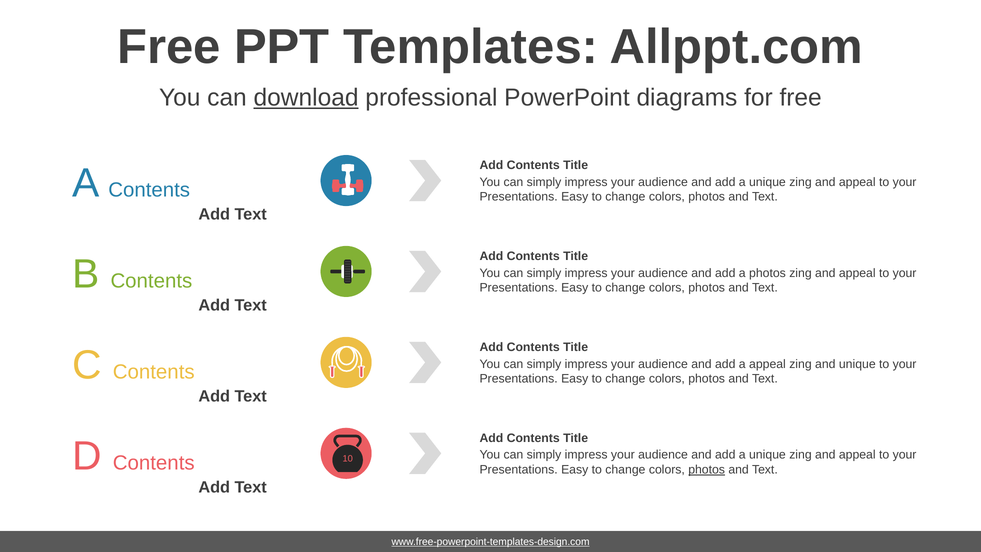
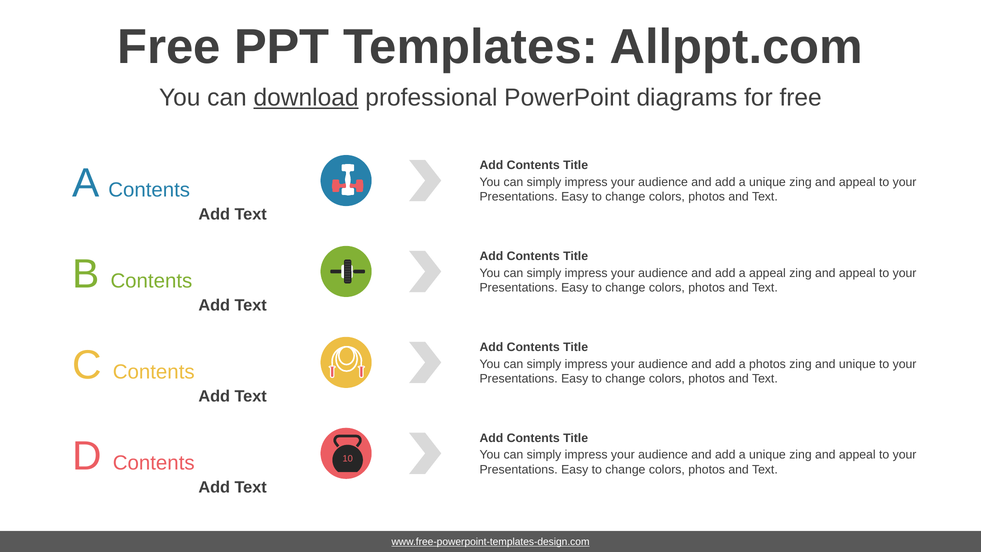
a photos: photos -> appeal (767, 273)
a appeal: appeal -> photos (767, 364)
photos underline: present -> none (707, 469)
